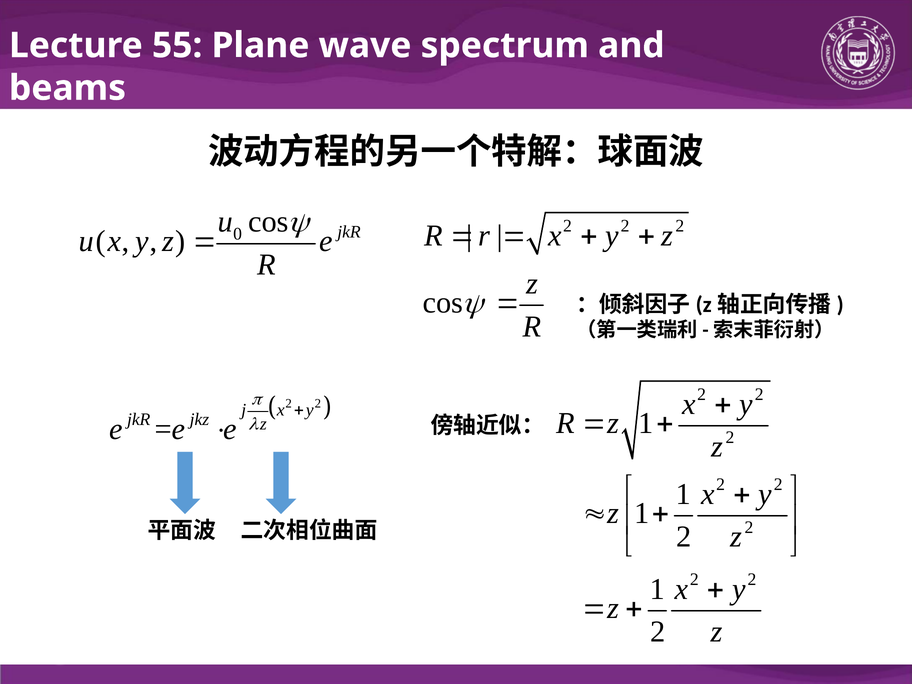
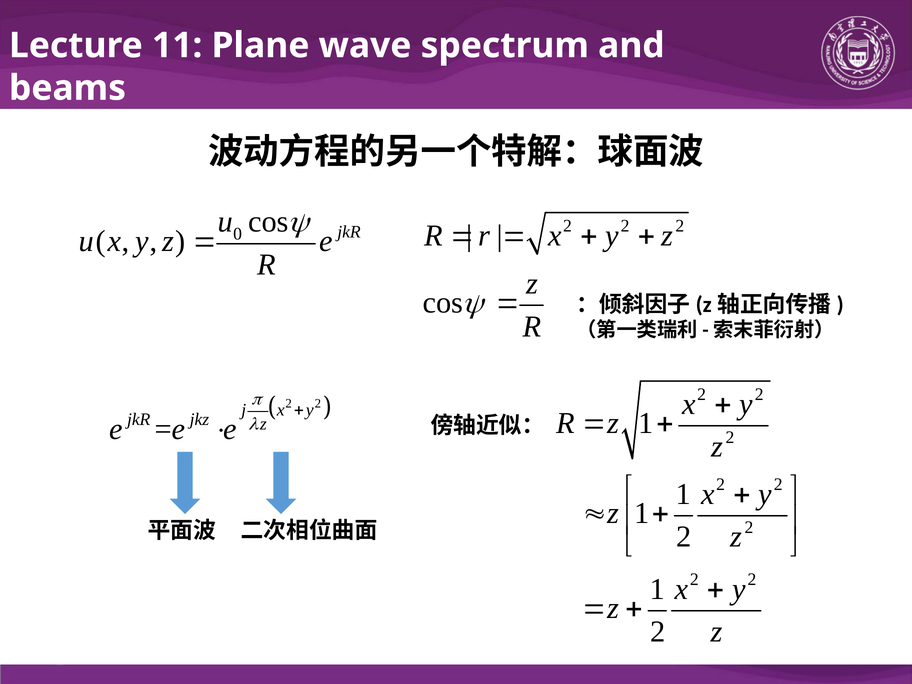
55: 55 -> 11 (177, 45)
